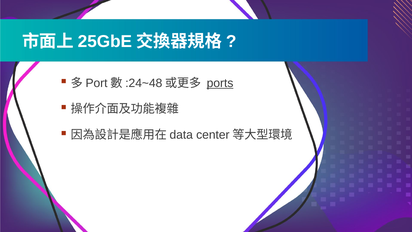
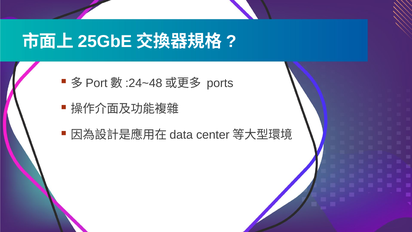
ports underline: present -> none (220, 83)
